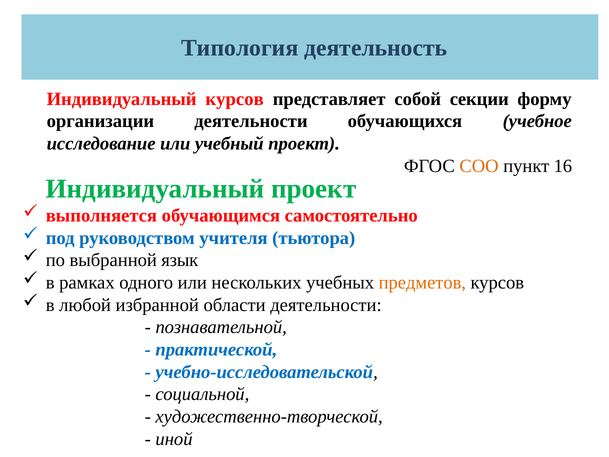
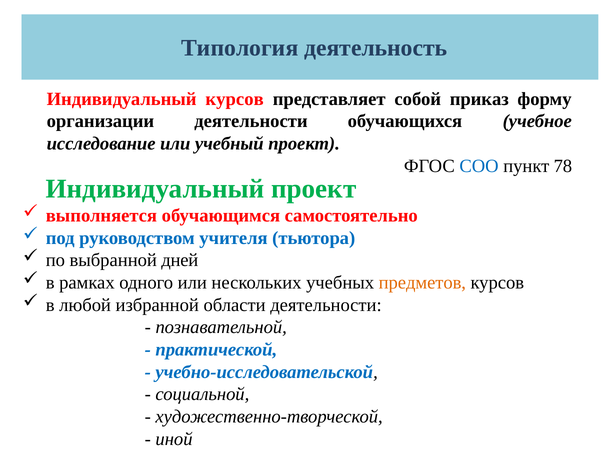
секции: секции -> приказ (479, 99)
СОО colour: orange -> blue (479, 166)
16: 16 -> 78 (563, 166)
язык: язык -> дней (180, 260)
